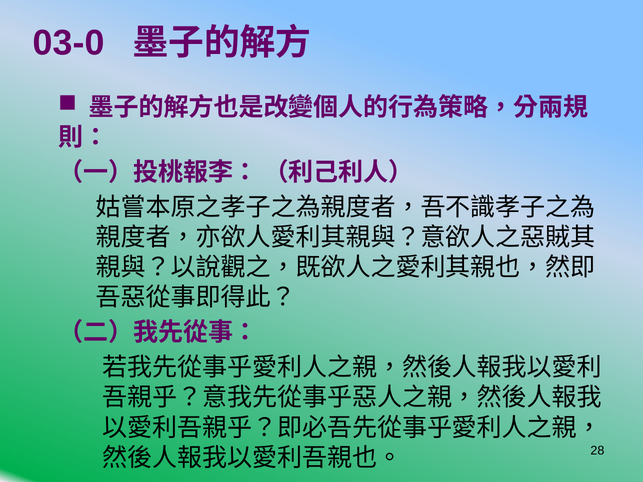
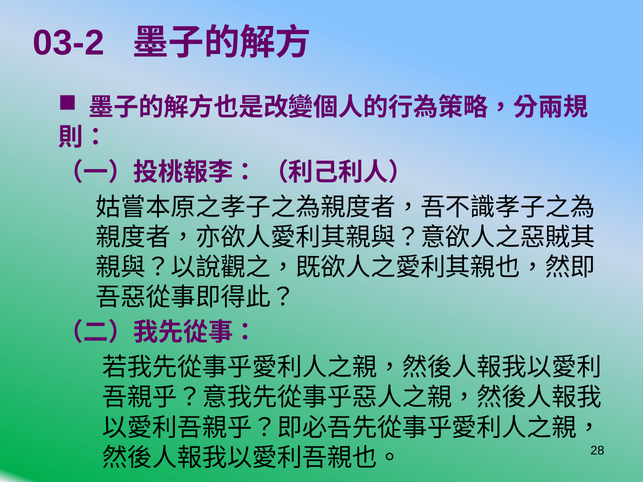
03-0: 03-0 -> 03-2 (69, 43)
